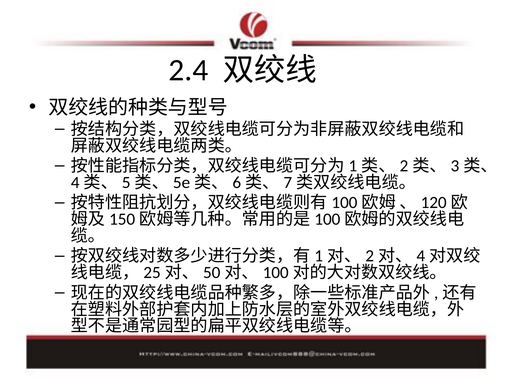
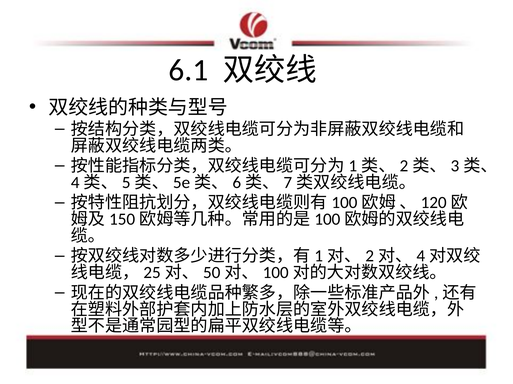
2.4: 2.4 -> 6.1 (188, 70)
